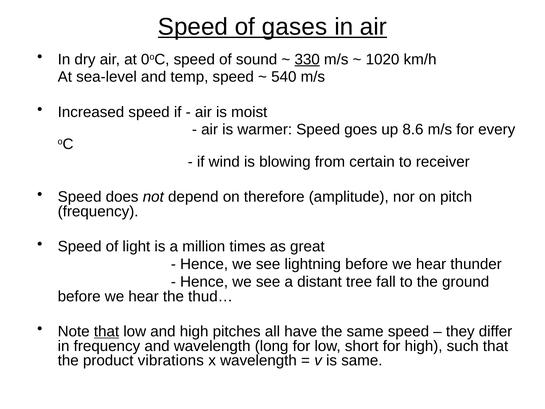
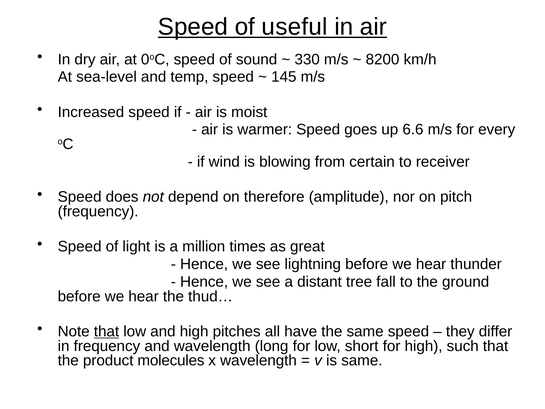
gases: gases -> useful (295, 27)
330 underline: present -> none (307, 59)
1020: 1020 -> 8200 (383, 59)
540: 540 -> 145 (284, 77)
8.6: 8.6 -> 6.6 (413, 130)
vibrations: vibrations -> molecules (171, 360)
